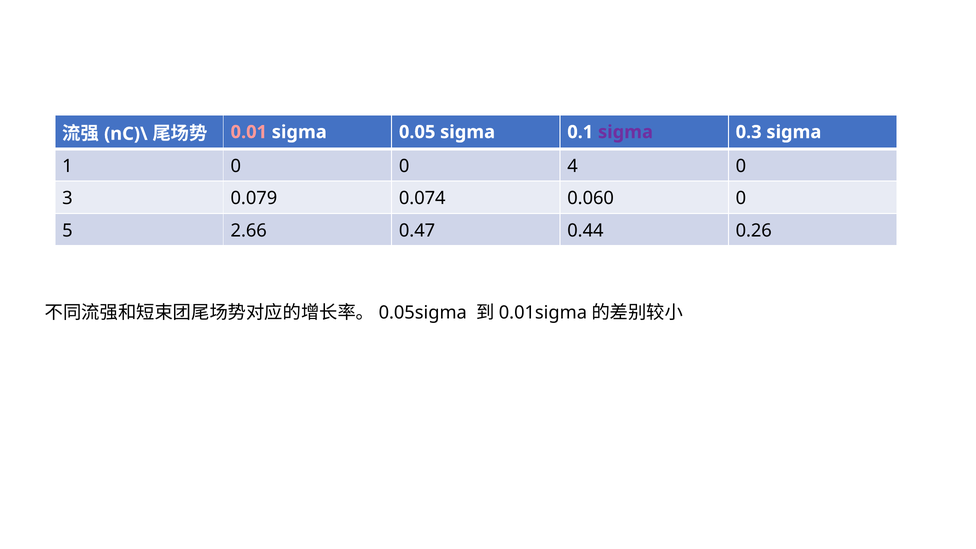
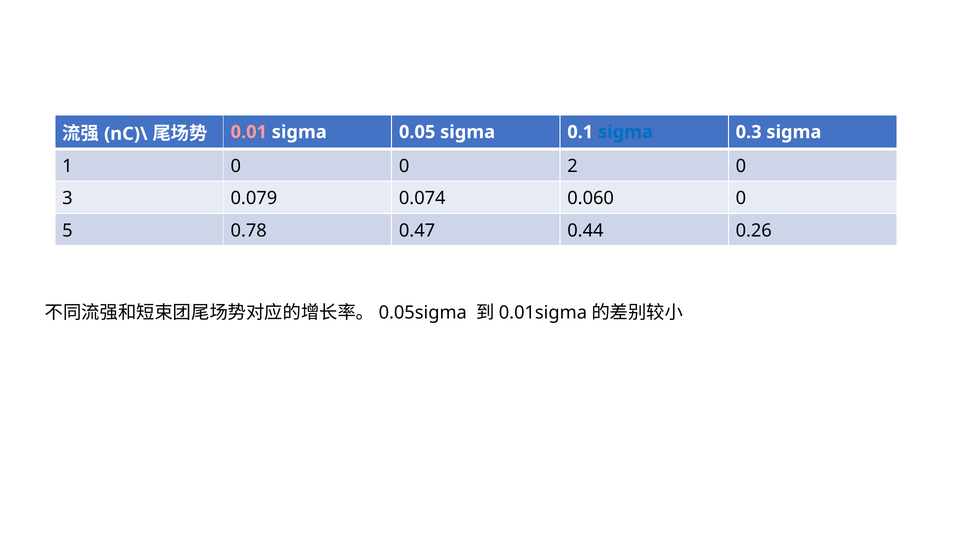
sigma colour: purple -> blue (626, 132)
4: 4 -> 2 (573, 166)
2.66: 2.66 -> 0.78 (249, 231)
